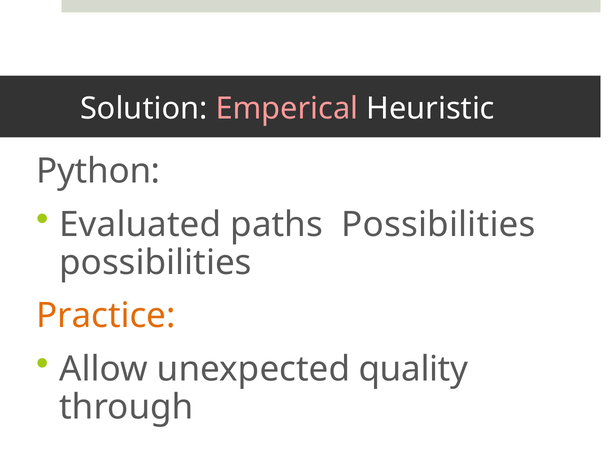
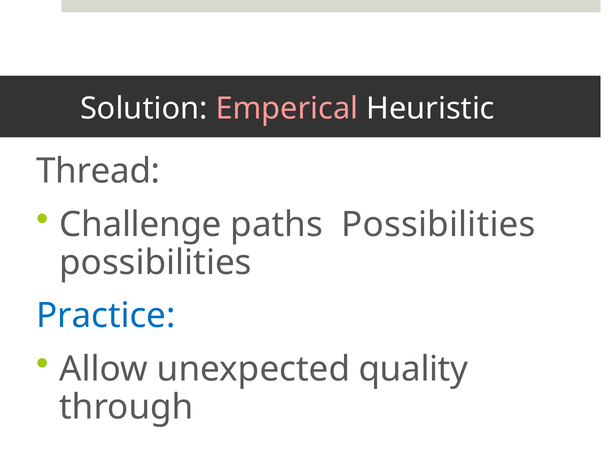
Python: Python -> Thread (98, 171)
Evaluated: Evaluated -> Challenge (140, 225)
Practice colour: orange -> blue (106, 316)
